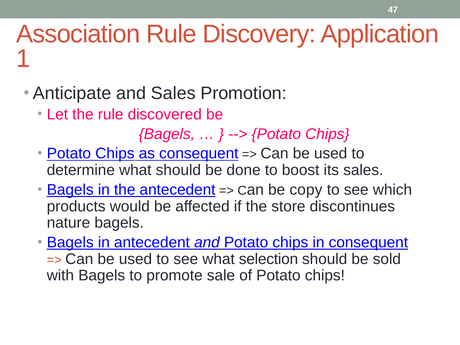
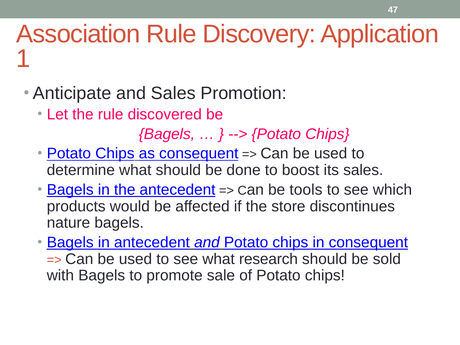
copy: copy -> tools (306, 190)
selection: selection -> research (268, 259)
